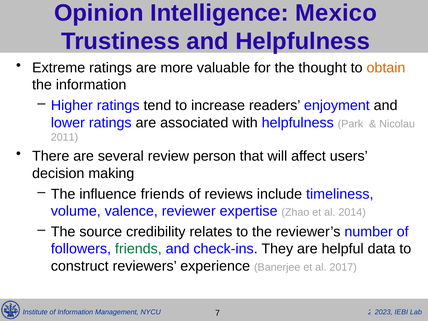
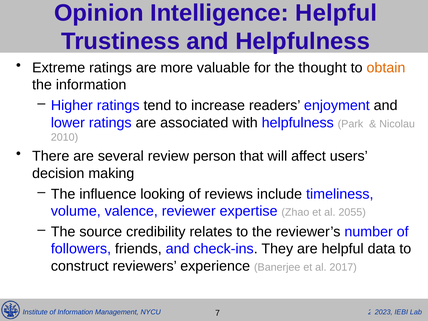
Intelligence Mexico: Mexico -> Helpful (336, 13)
2011: 2011 -> 2010 (64, 137)
influence friends: friends -> looking (163, 194)
2014: 2014 -> 2055 (352, 212)
friends colour: green -> black (138, 249)
